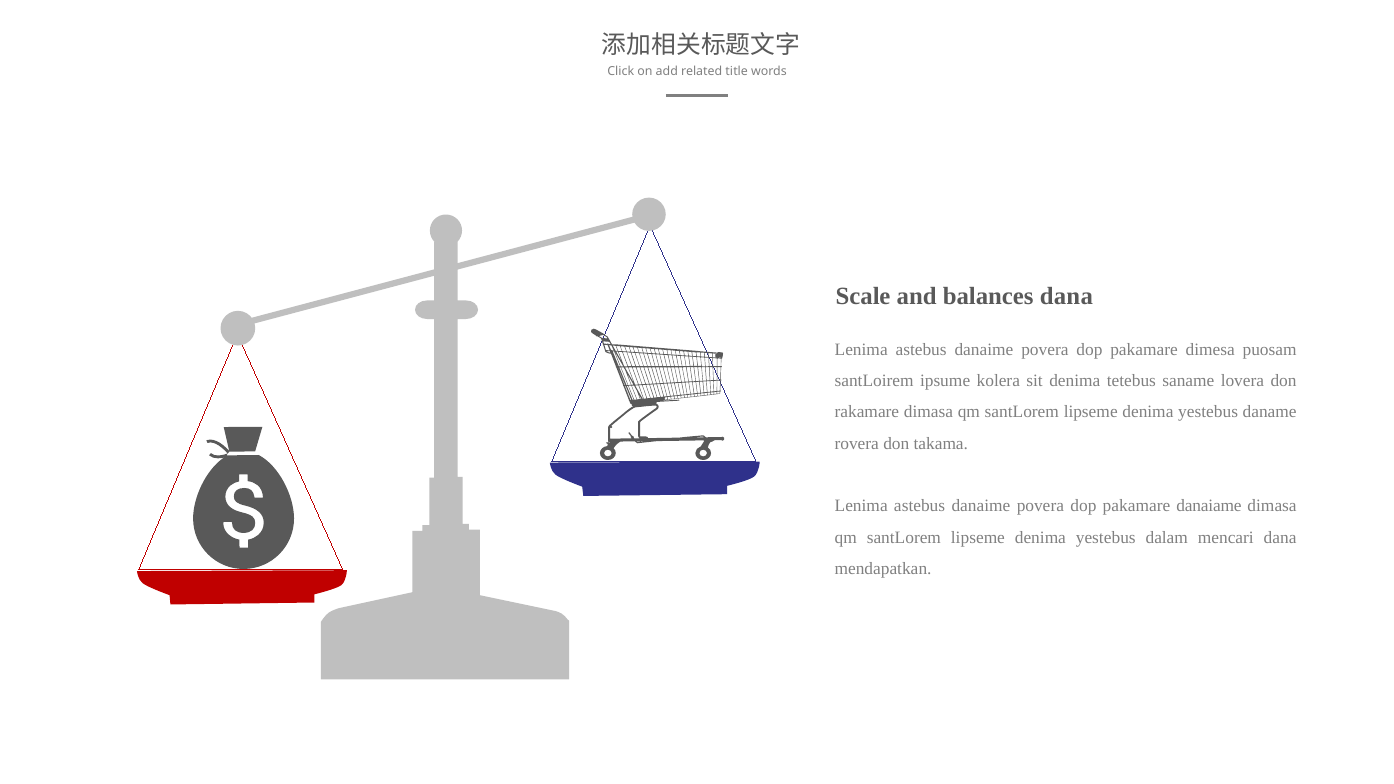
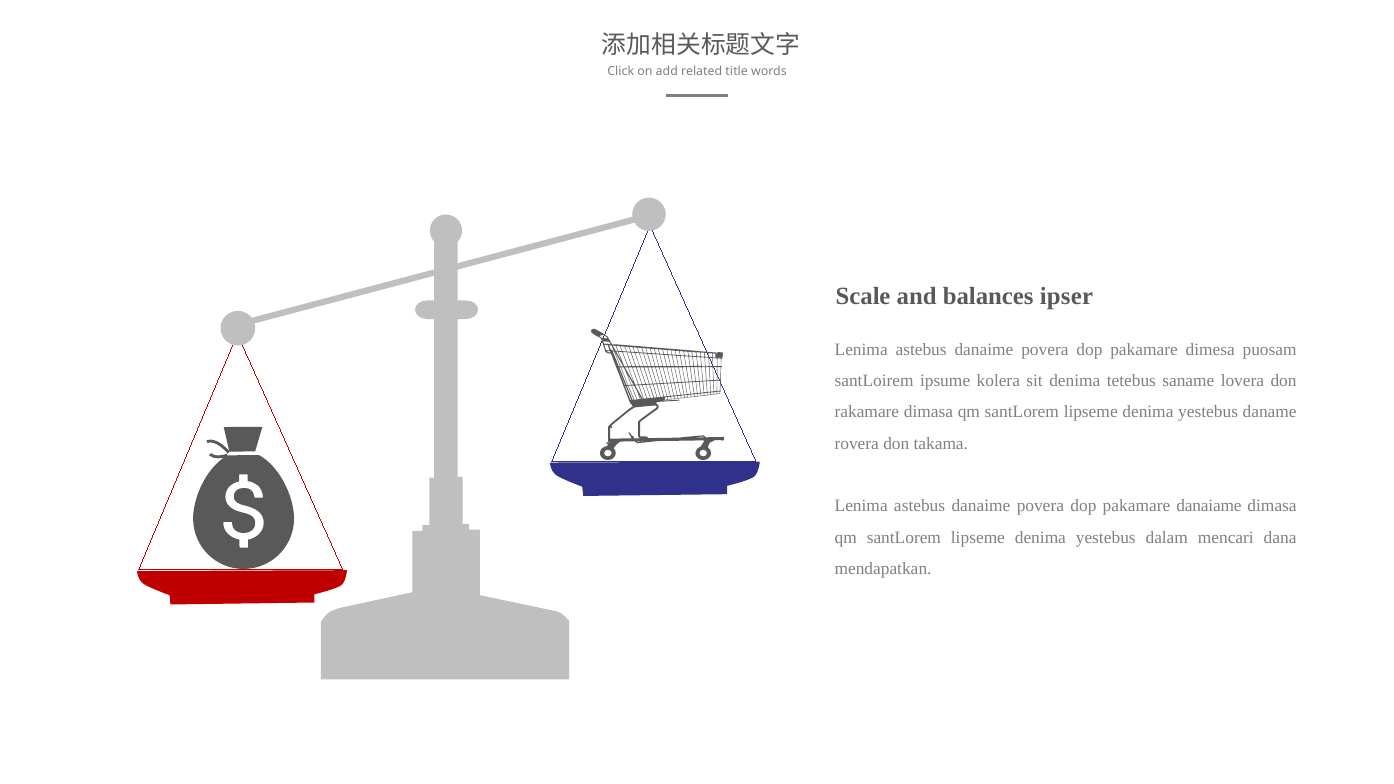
balances dana: dana -> ipser (1066, 297)
